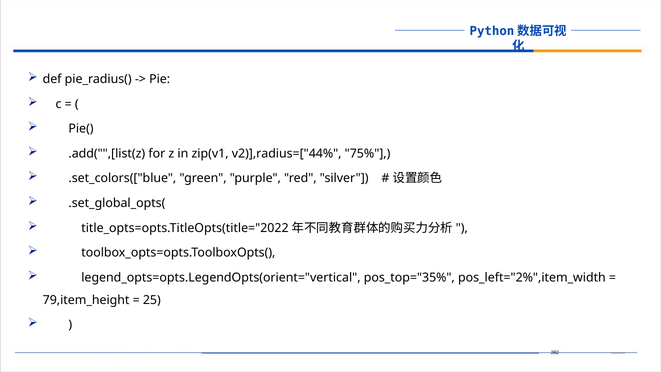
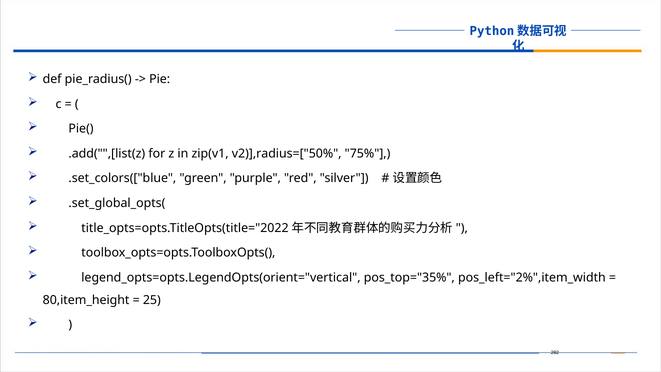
v2)],radius=["44%: v2)],radius=["44% -> v2)],radius=["50% (287, 154)
79,item_height: 79,item_height -> 80,item_height (86, 300)
